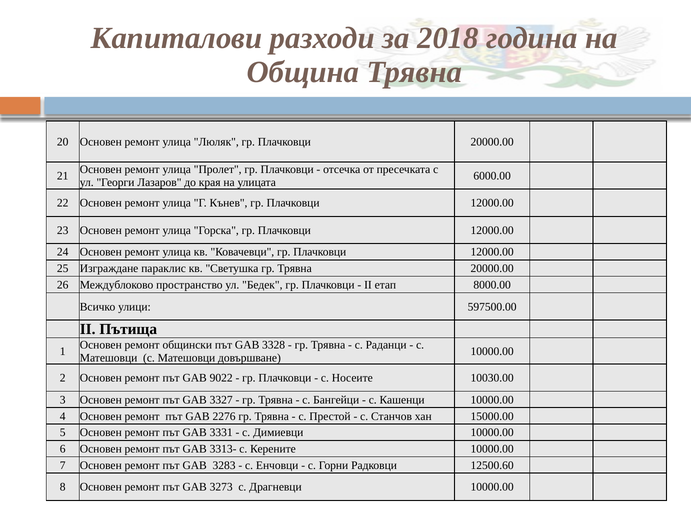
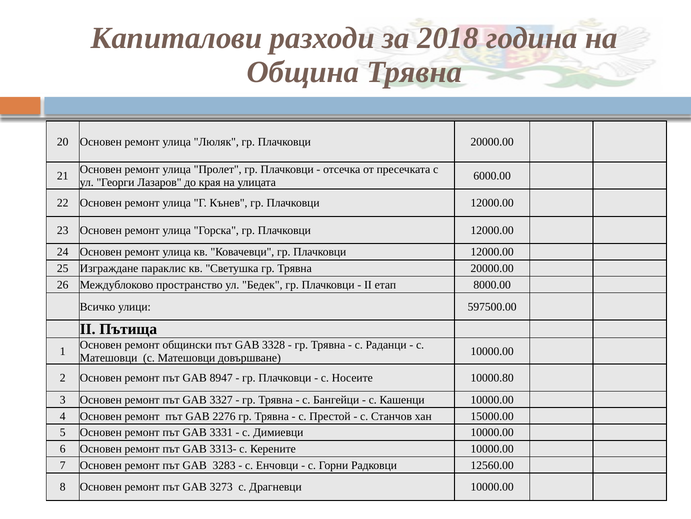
9022: 9022 -> 8947 (221, 378)
10030.00: 10030.00 -> 10000.80 (492, 378)
12500.60: 12500.60 -> 12560.00 (492, 465)
